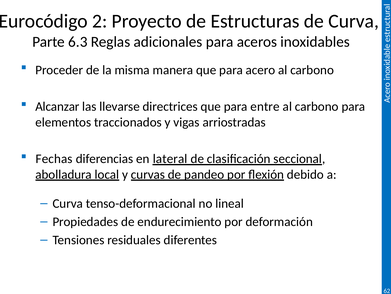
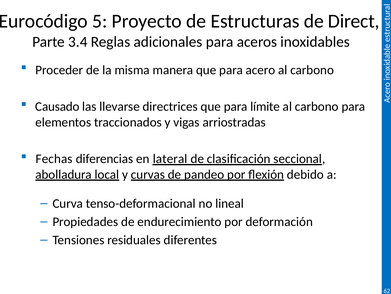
2: 2 -> 5 (100, 21)
de Curva: Curva -> Direct (354, 21)
6.3: 6.3 -> 3.4 (78, 42)
Alcanzar: Alcanzar -> Causado (57, 106)
entre: entre -> límite (265, 106)
